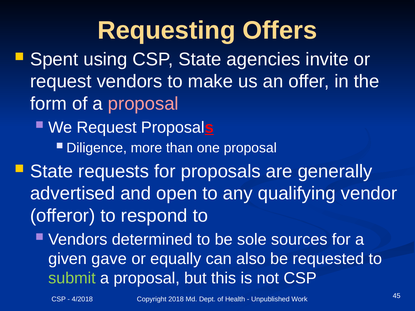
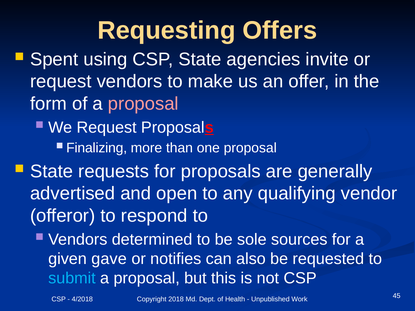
Diligence: Diligence -> Finalizing (97, 148)
equally: equally -> notifies (176, 259)
submit colour: light green -> light blue (72, 278)
